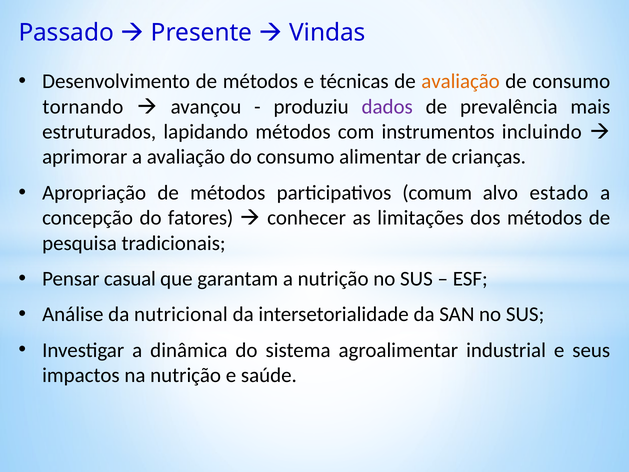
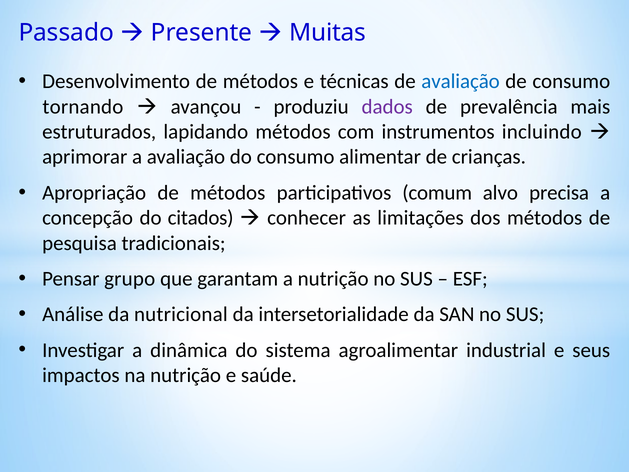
Vindas: Vindas -> Muitas (328, 32)
avaliação colour: orange -> blue (461, 82)
estado: estado -> precisa (559, 193)
fatores: fatores -> citados (201, 218)
casual: casual -> grupo (130, 279)
